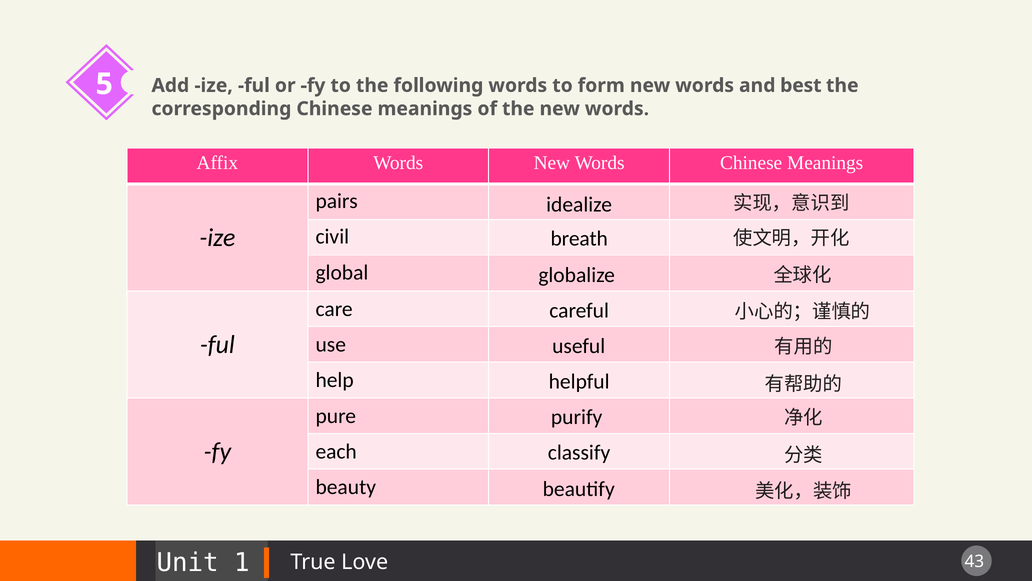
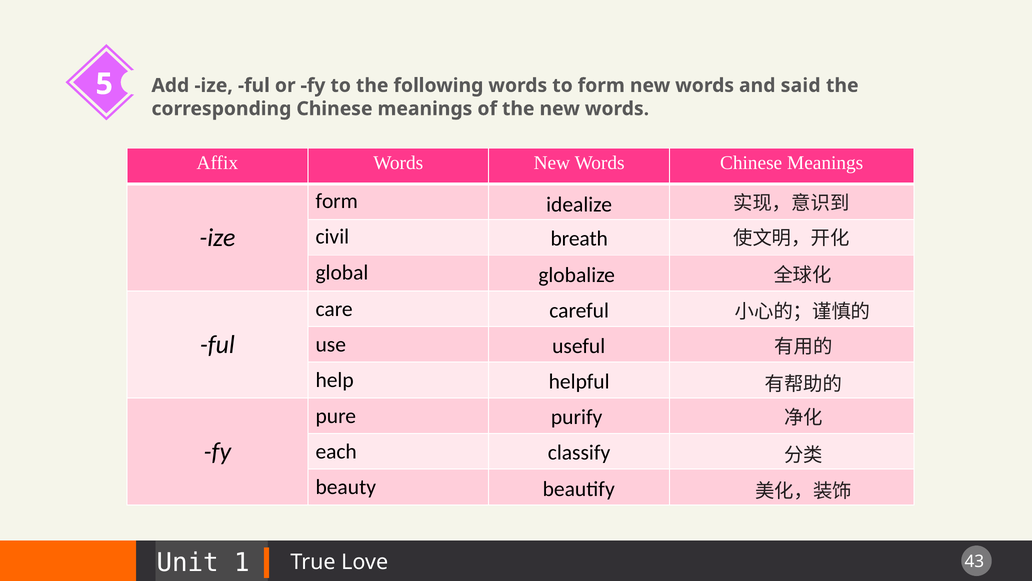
best: best -> said (801, 85)
pairs: pairs -> form (337, 201)
